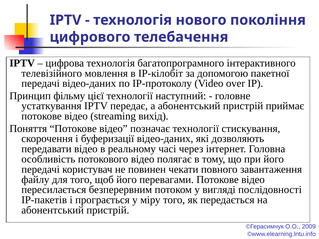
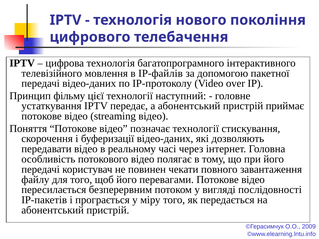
IP-кілобіт: IP-кілобіт -> IP-файлів (161, 73)
streaming вихід: вихід -> відео (153, 116)
